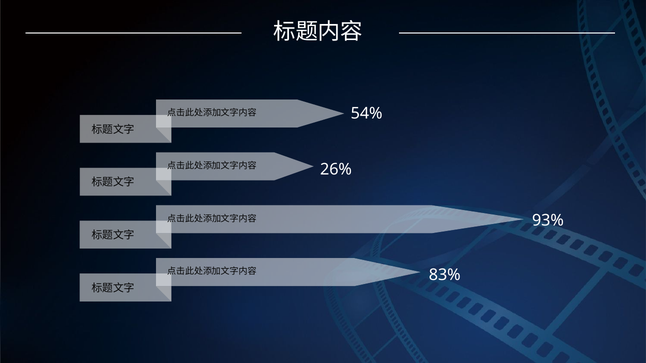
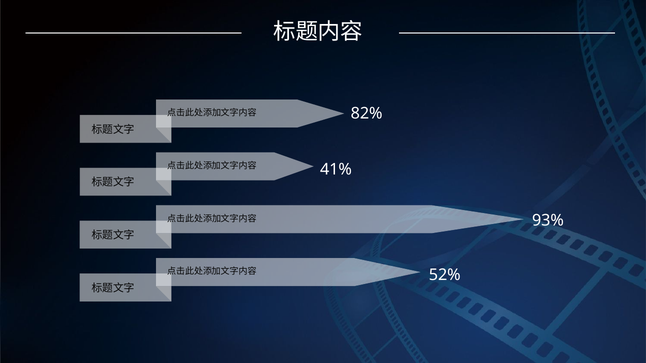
54%: 54% -> 82% (367, 114)
26%: 26% -> 41% (336, 170)
83%: 83% -> 52% (445, 275)
